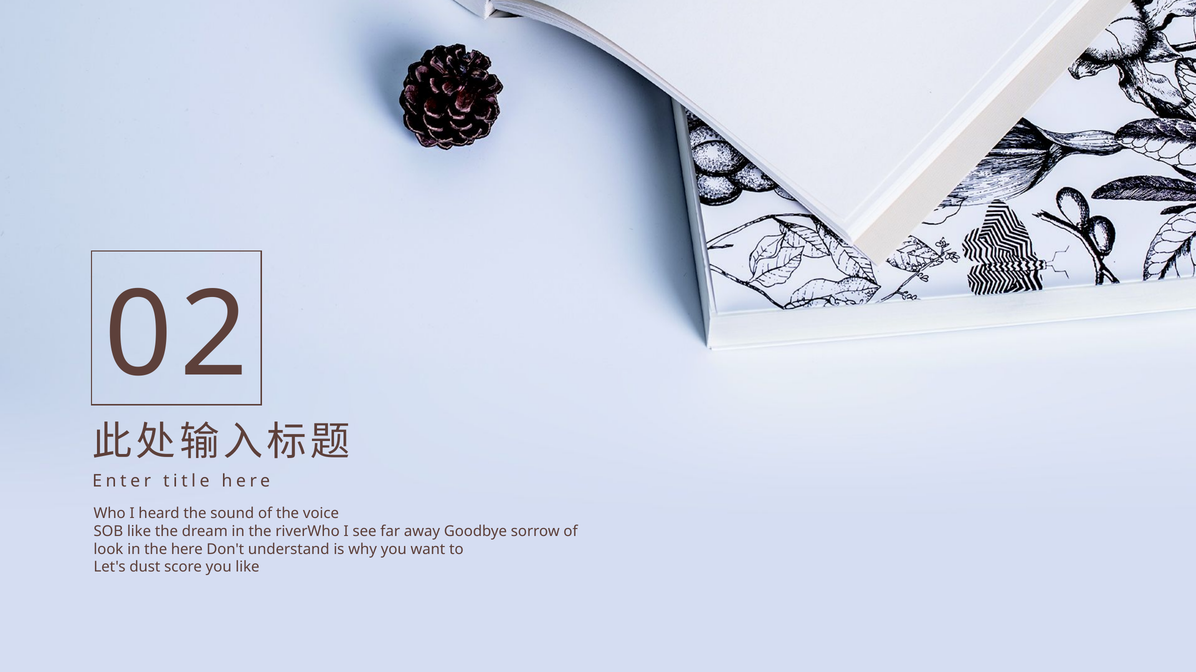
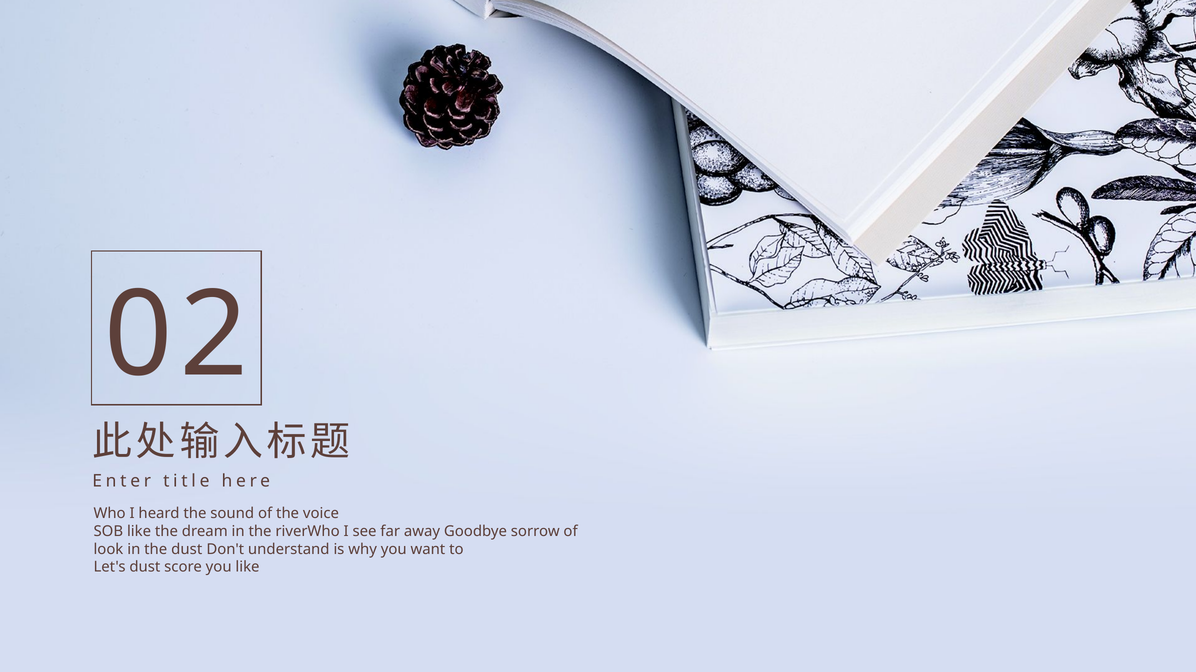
the here: here -> dust (187, 550)
